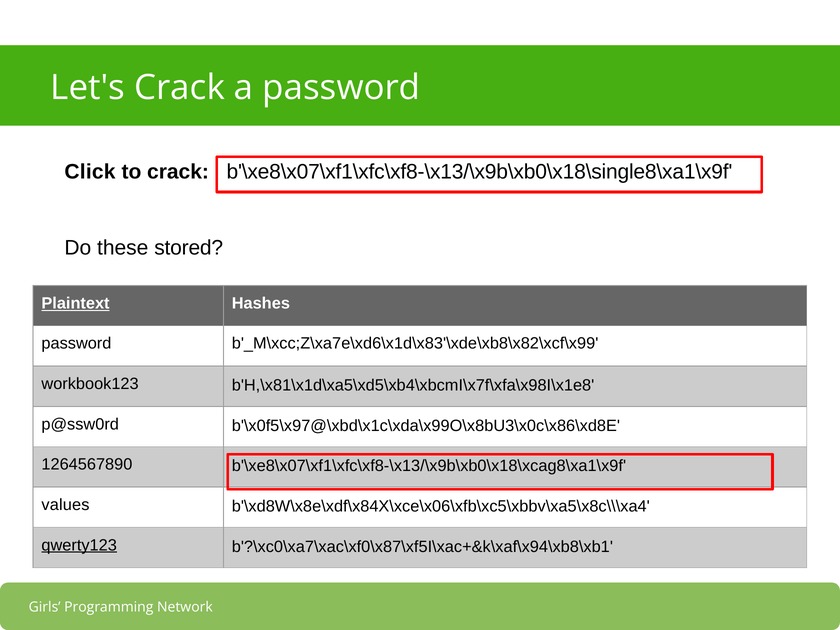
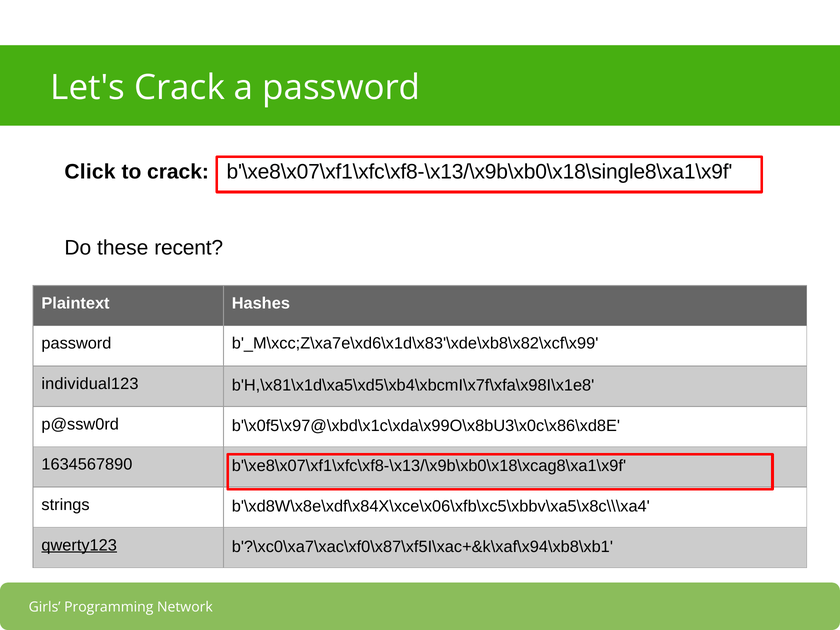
stored: stored -> recent (189, 248)
Plaintext underline: present -> none (76, 303)
workbook123: workbook123 -> individual123 (90, 384)
1264567890: 1264567890 -> 1634567890 (87, 465)
values: values -> strings (66, 505)
